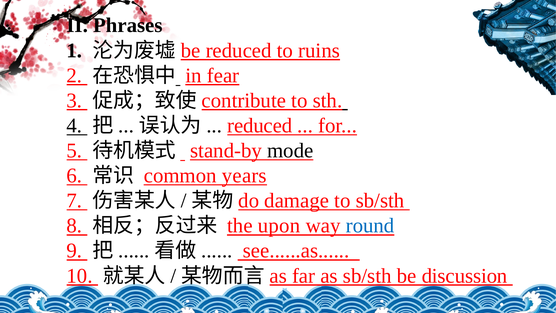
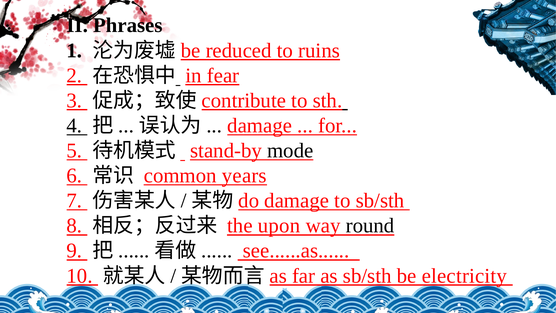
reduced: reduced -> damage (260, 125)
round colour: blue -> black (370, 226)
discussion: discussion -> electricity (464, 276)
